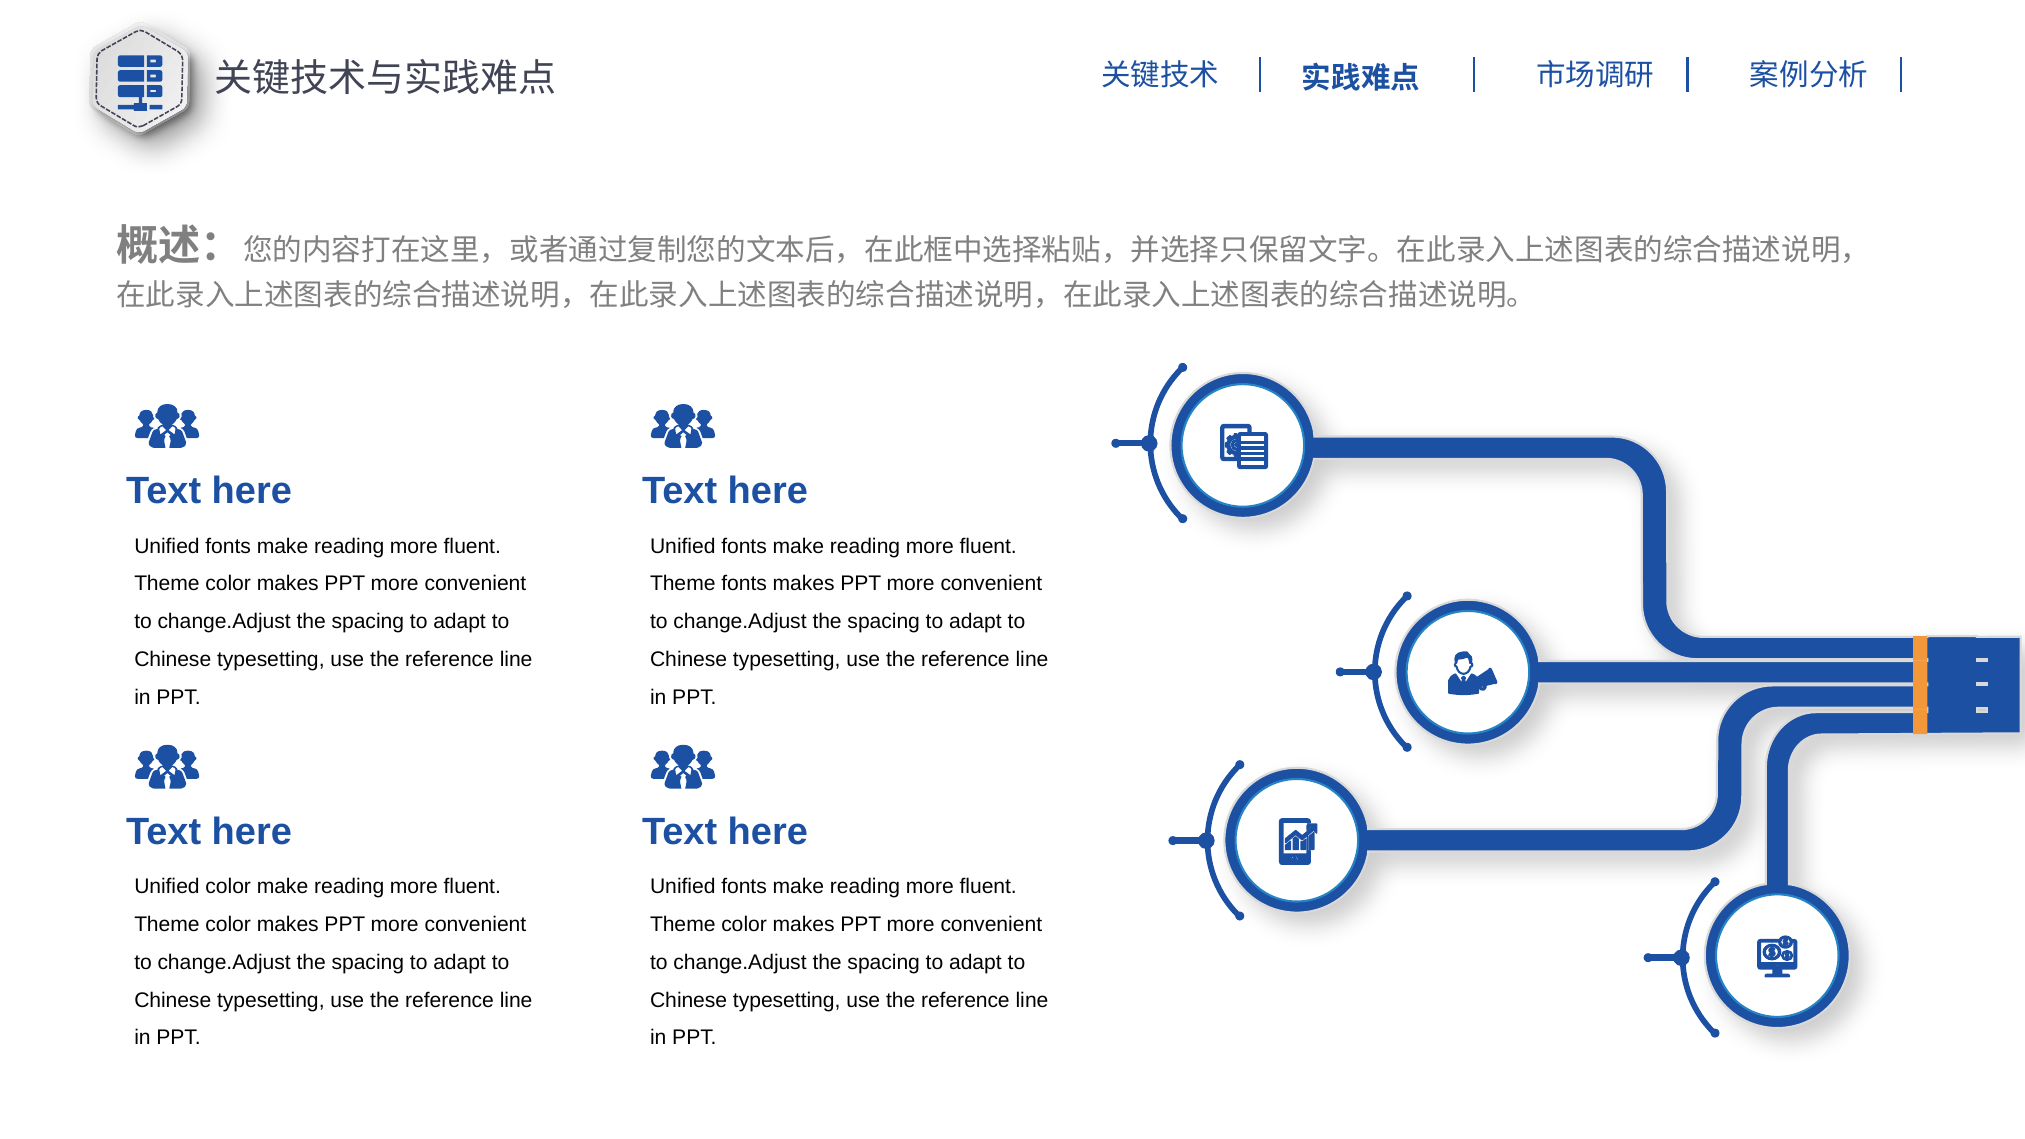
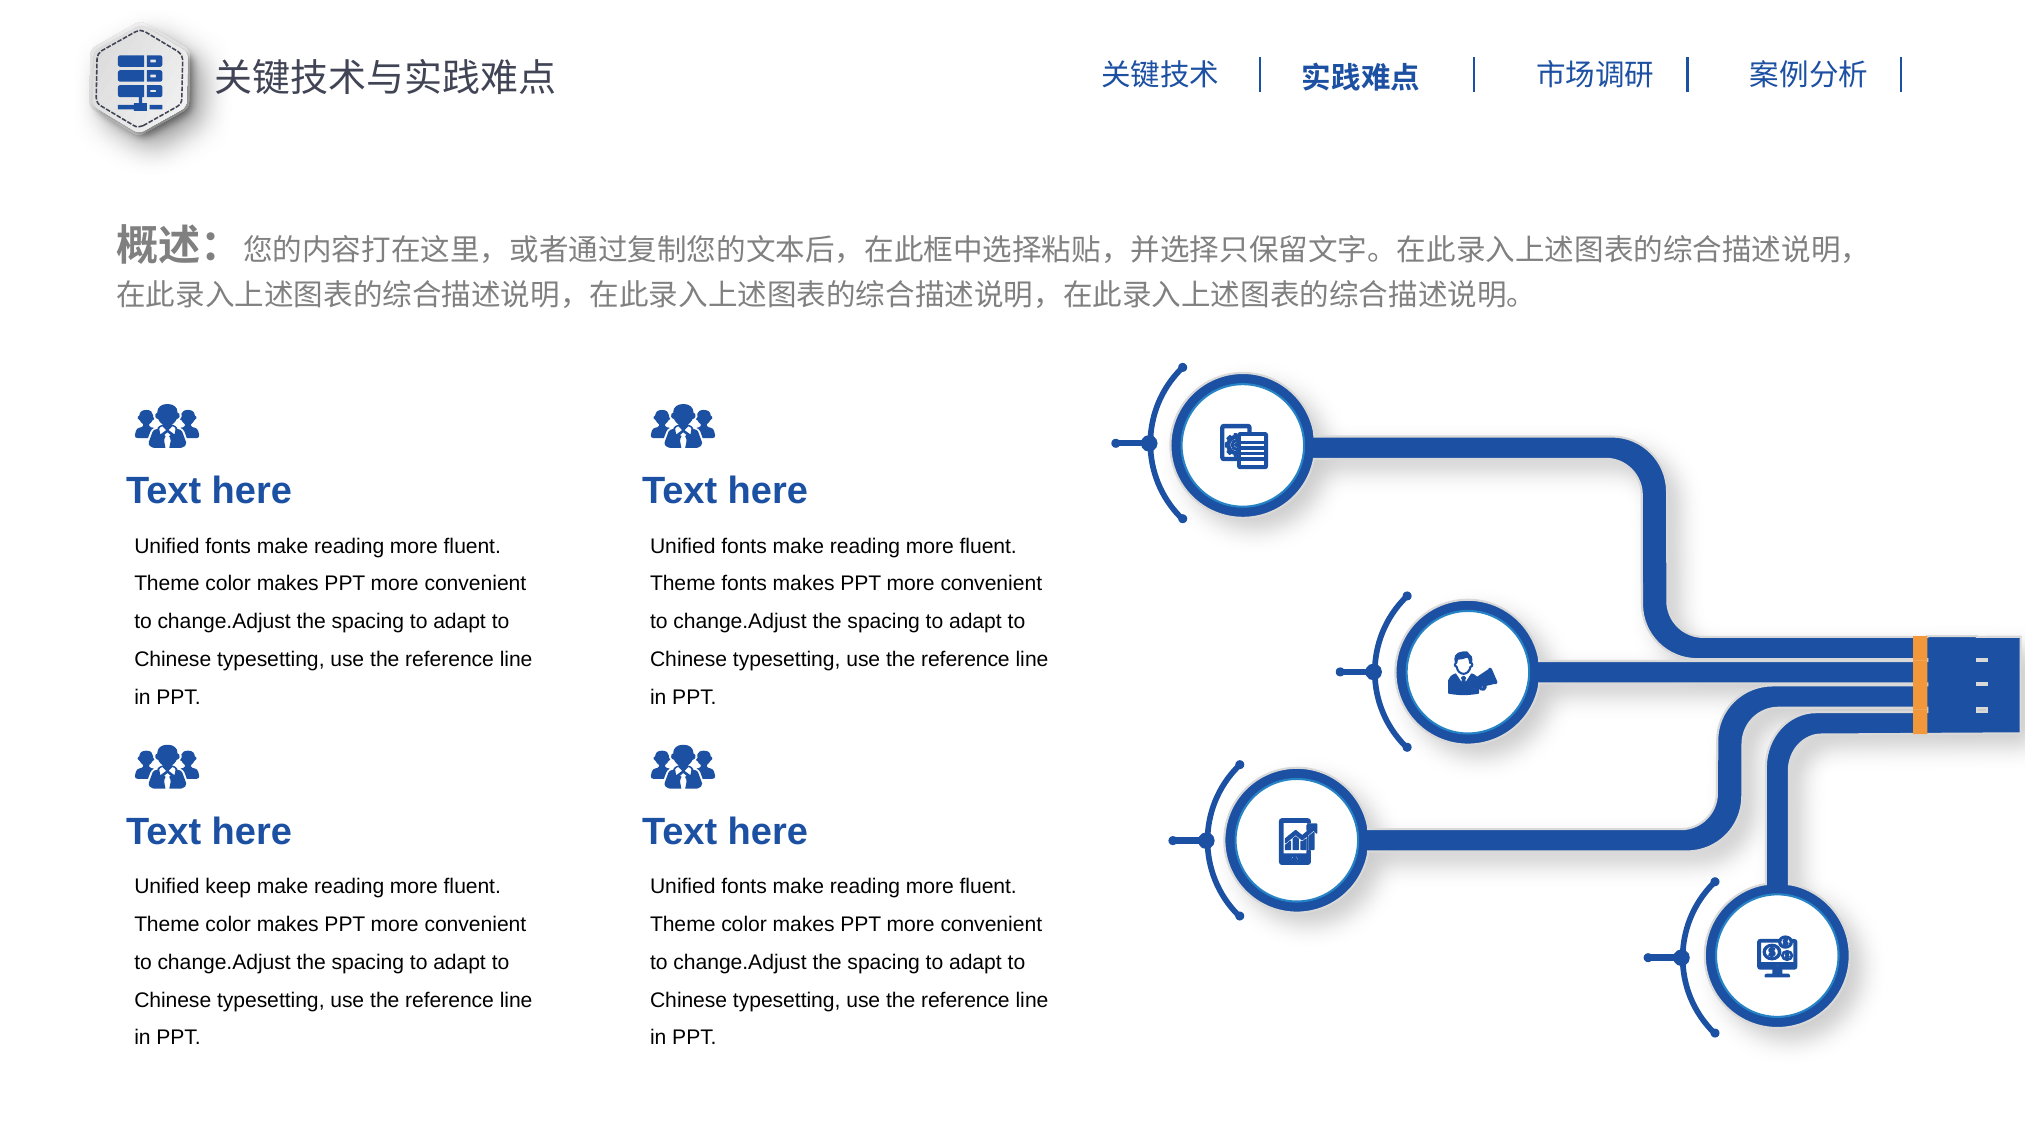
Unified color: color -> keep (228, 887)
